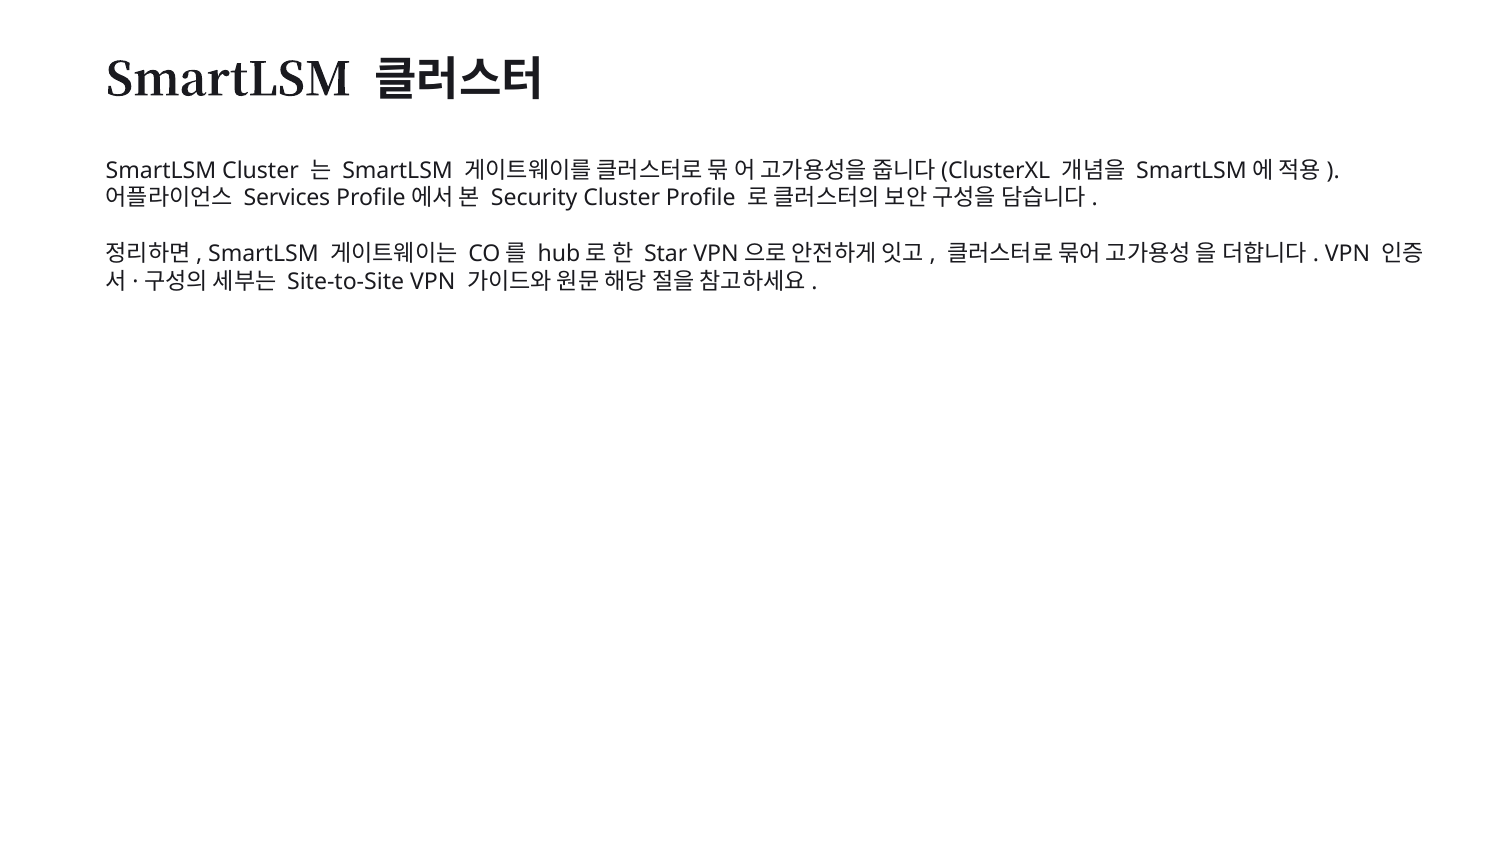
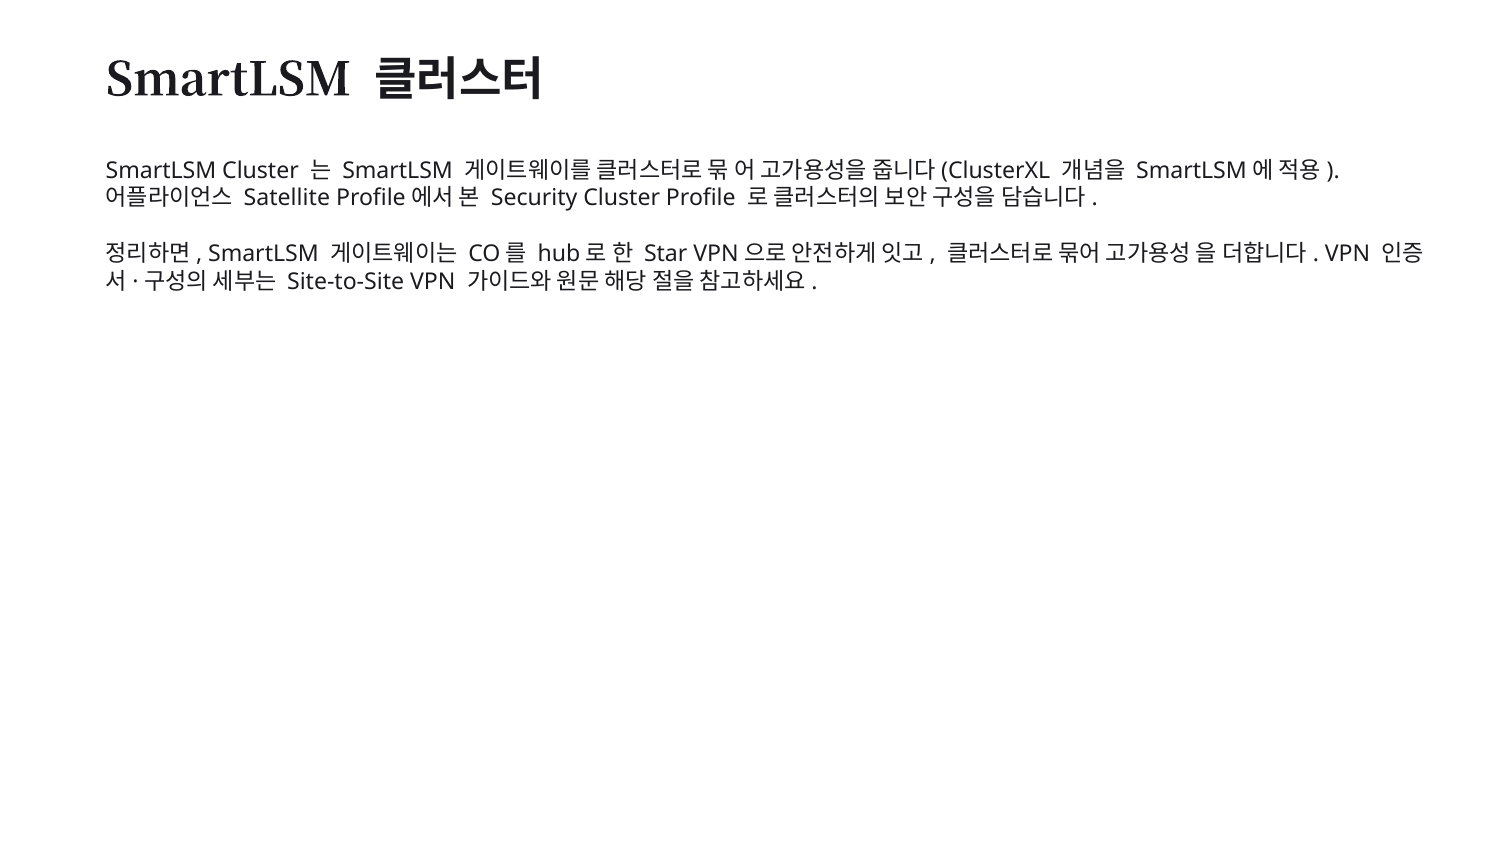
Services: Services -> Satellite (287, 198)
